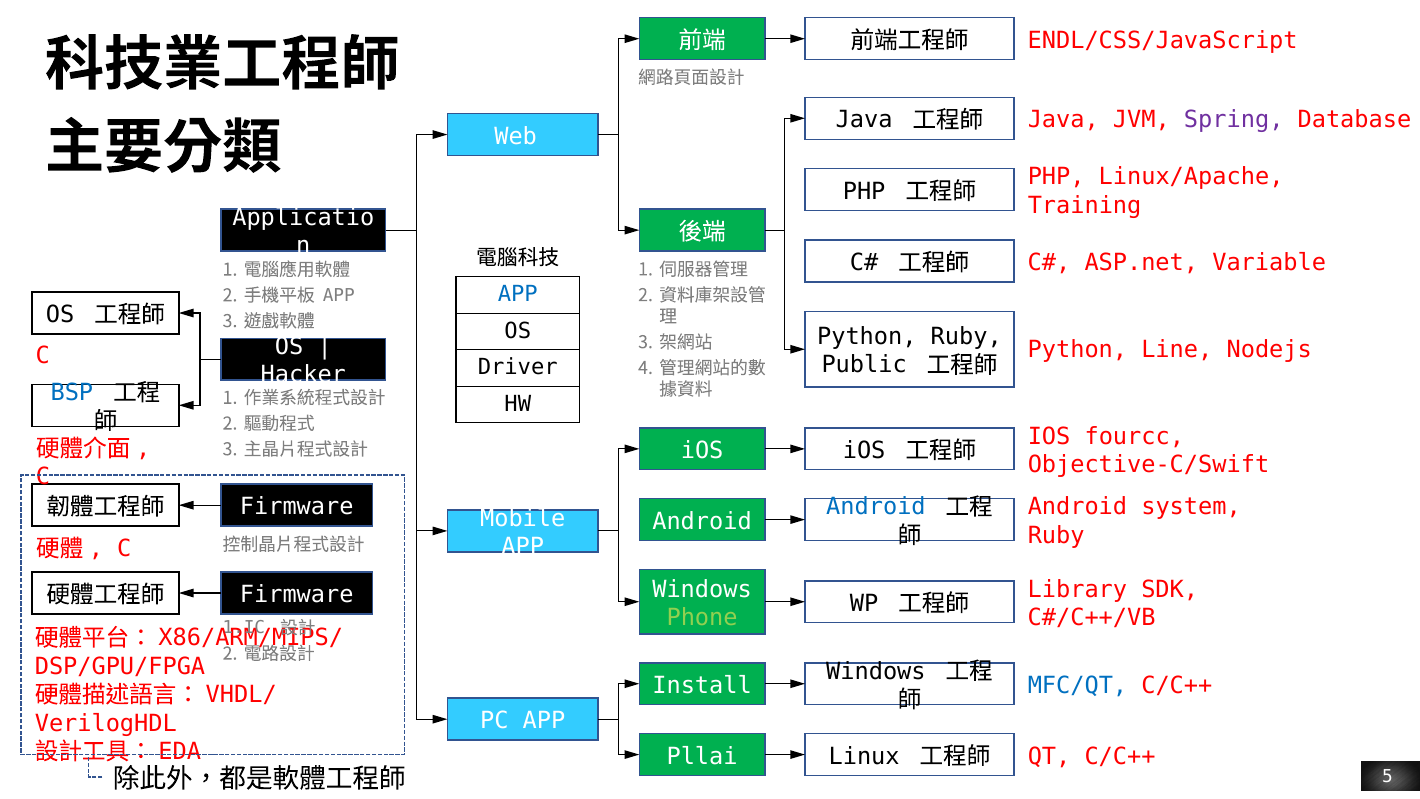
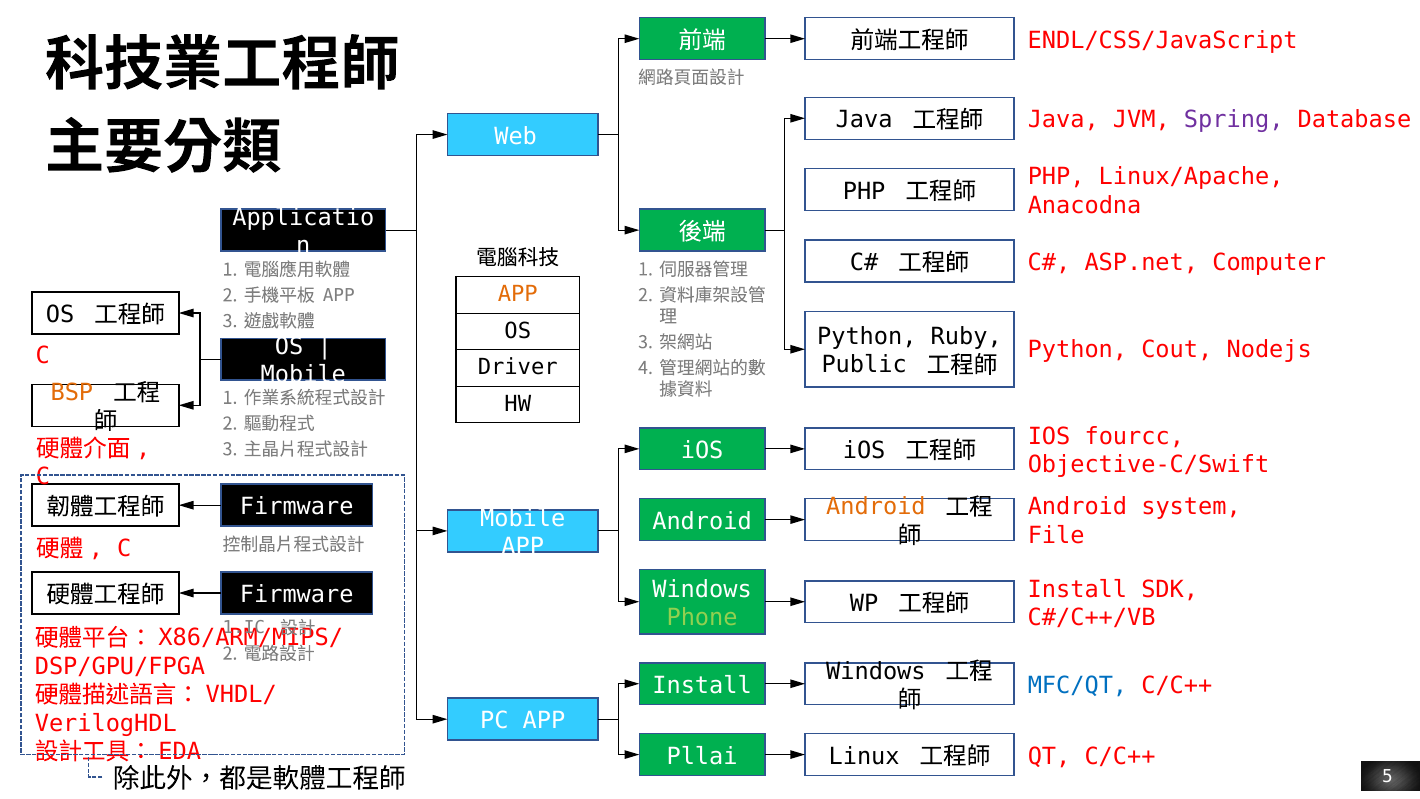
Training: Training -> Anacodna (1085, 205)
Variable: Variable -> Computer (1269, 263)
APP colour: blue -> orange (518, 294)
Line: Line -> Cout (1177, 350)
Hacker: Hacker -> Mobile (303, 375)
BSP colour: blue -> orange (72, 393)
Android colour: blue -> orange (876, 507)
Ruby: Ruby -> File (1056, 535)
Library: Library -> Install (1077, 589)
